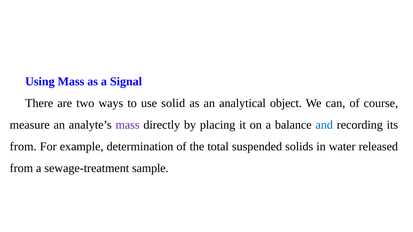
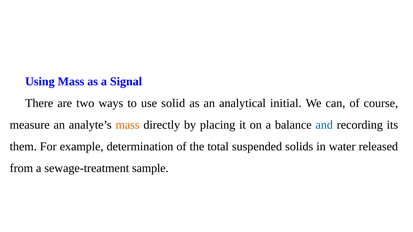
object: object -> initial (286, 103)
mass colour: purple -> orange (128, 125)
from: from -> them (23, 147)
